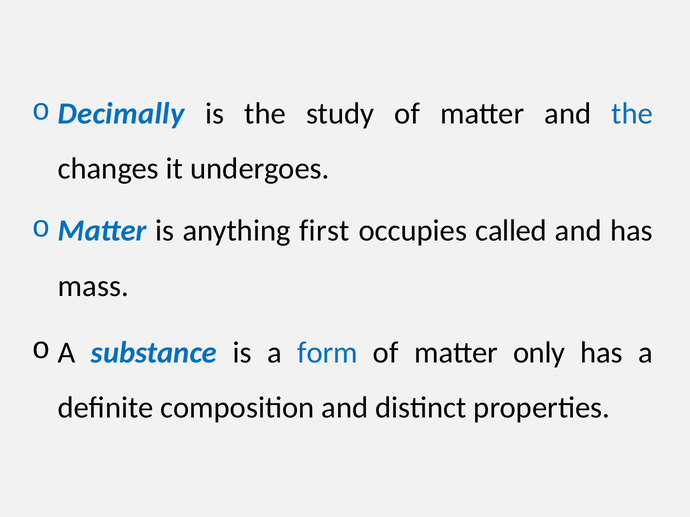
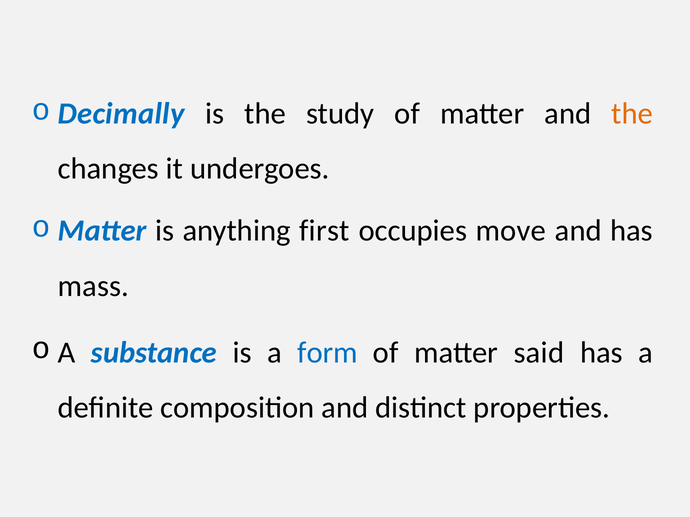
the colour: blue -> orange (632, 114)
called: called -> move (511, 231)
only: only -> said (539, 353)
